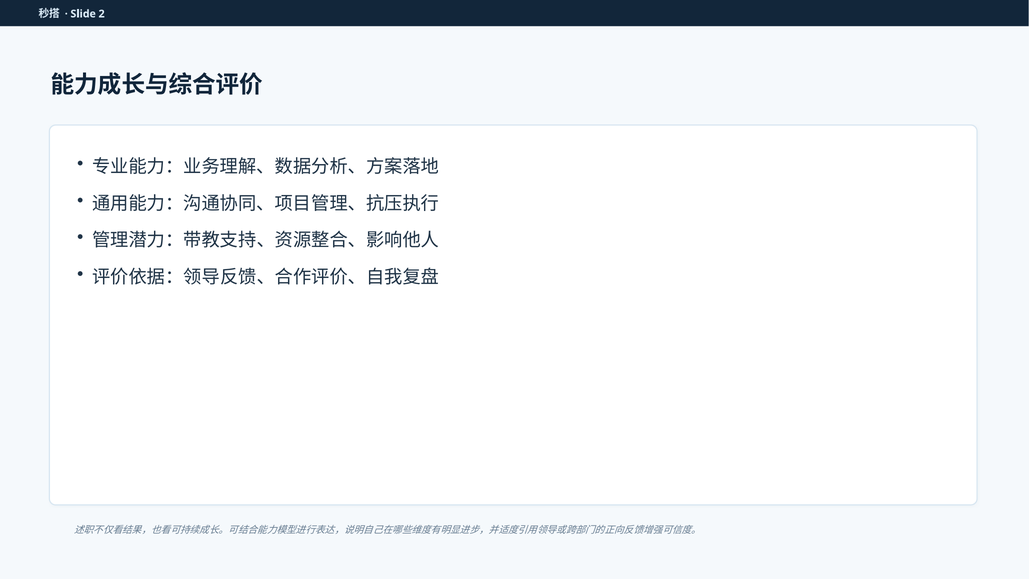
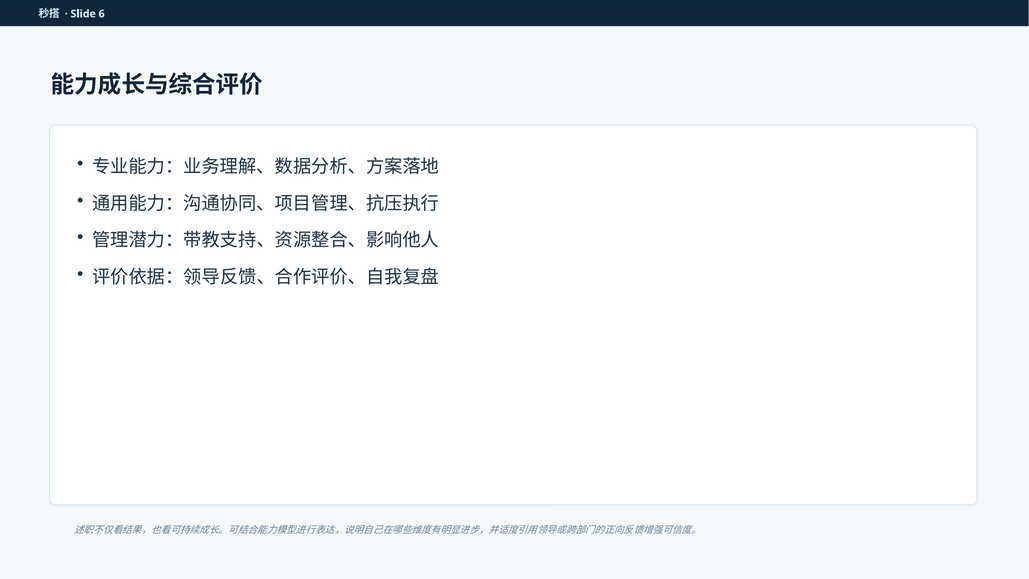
2: 2 -> 6 (102, 14)
